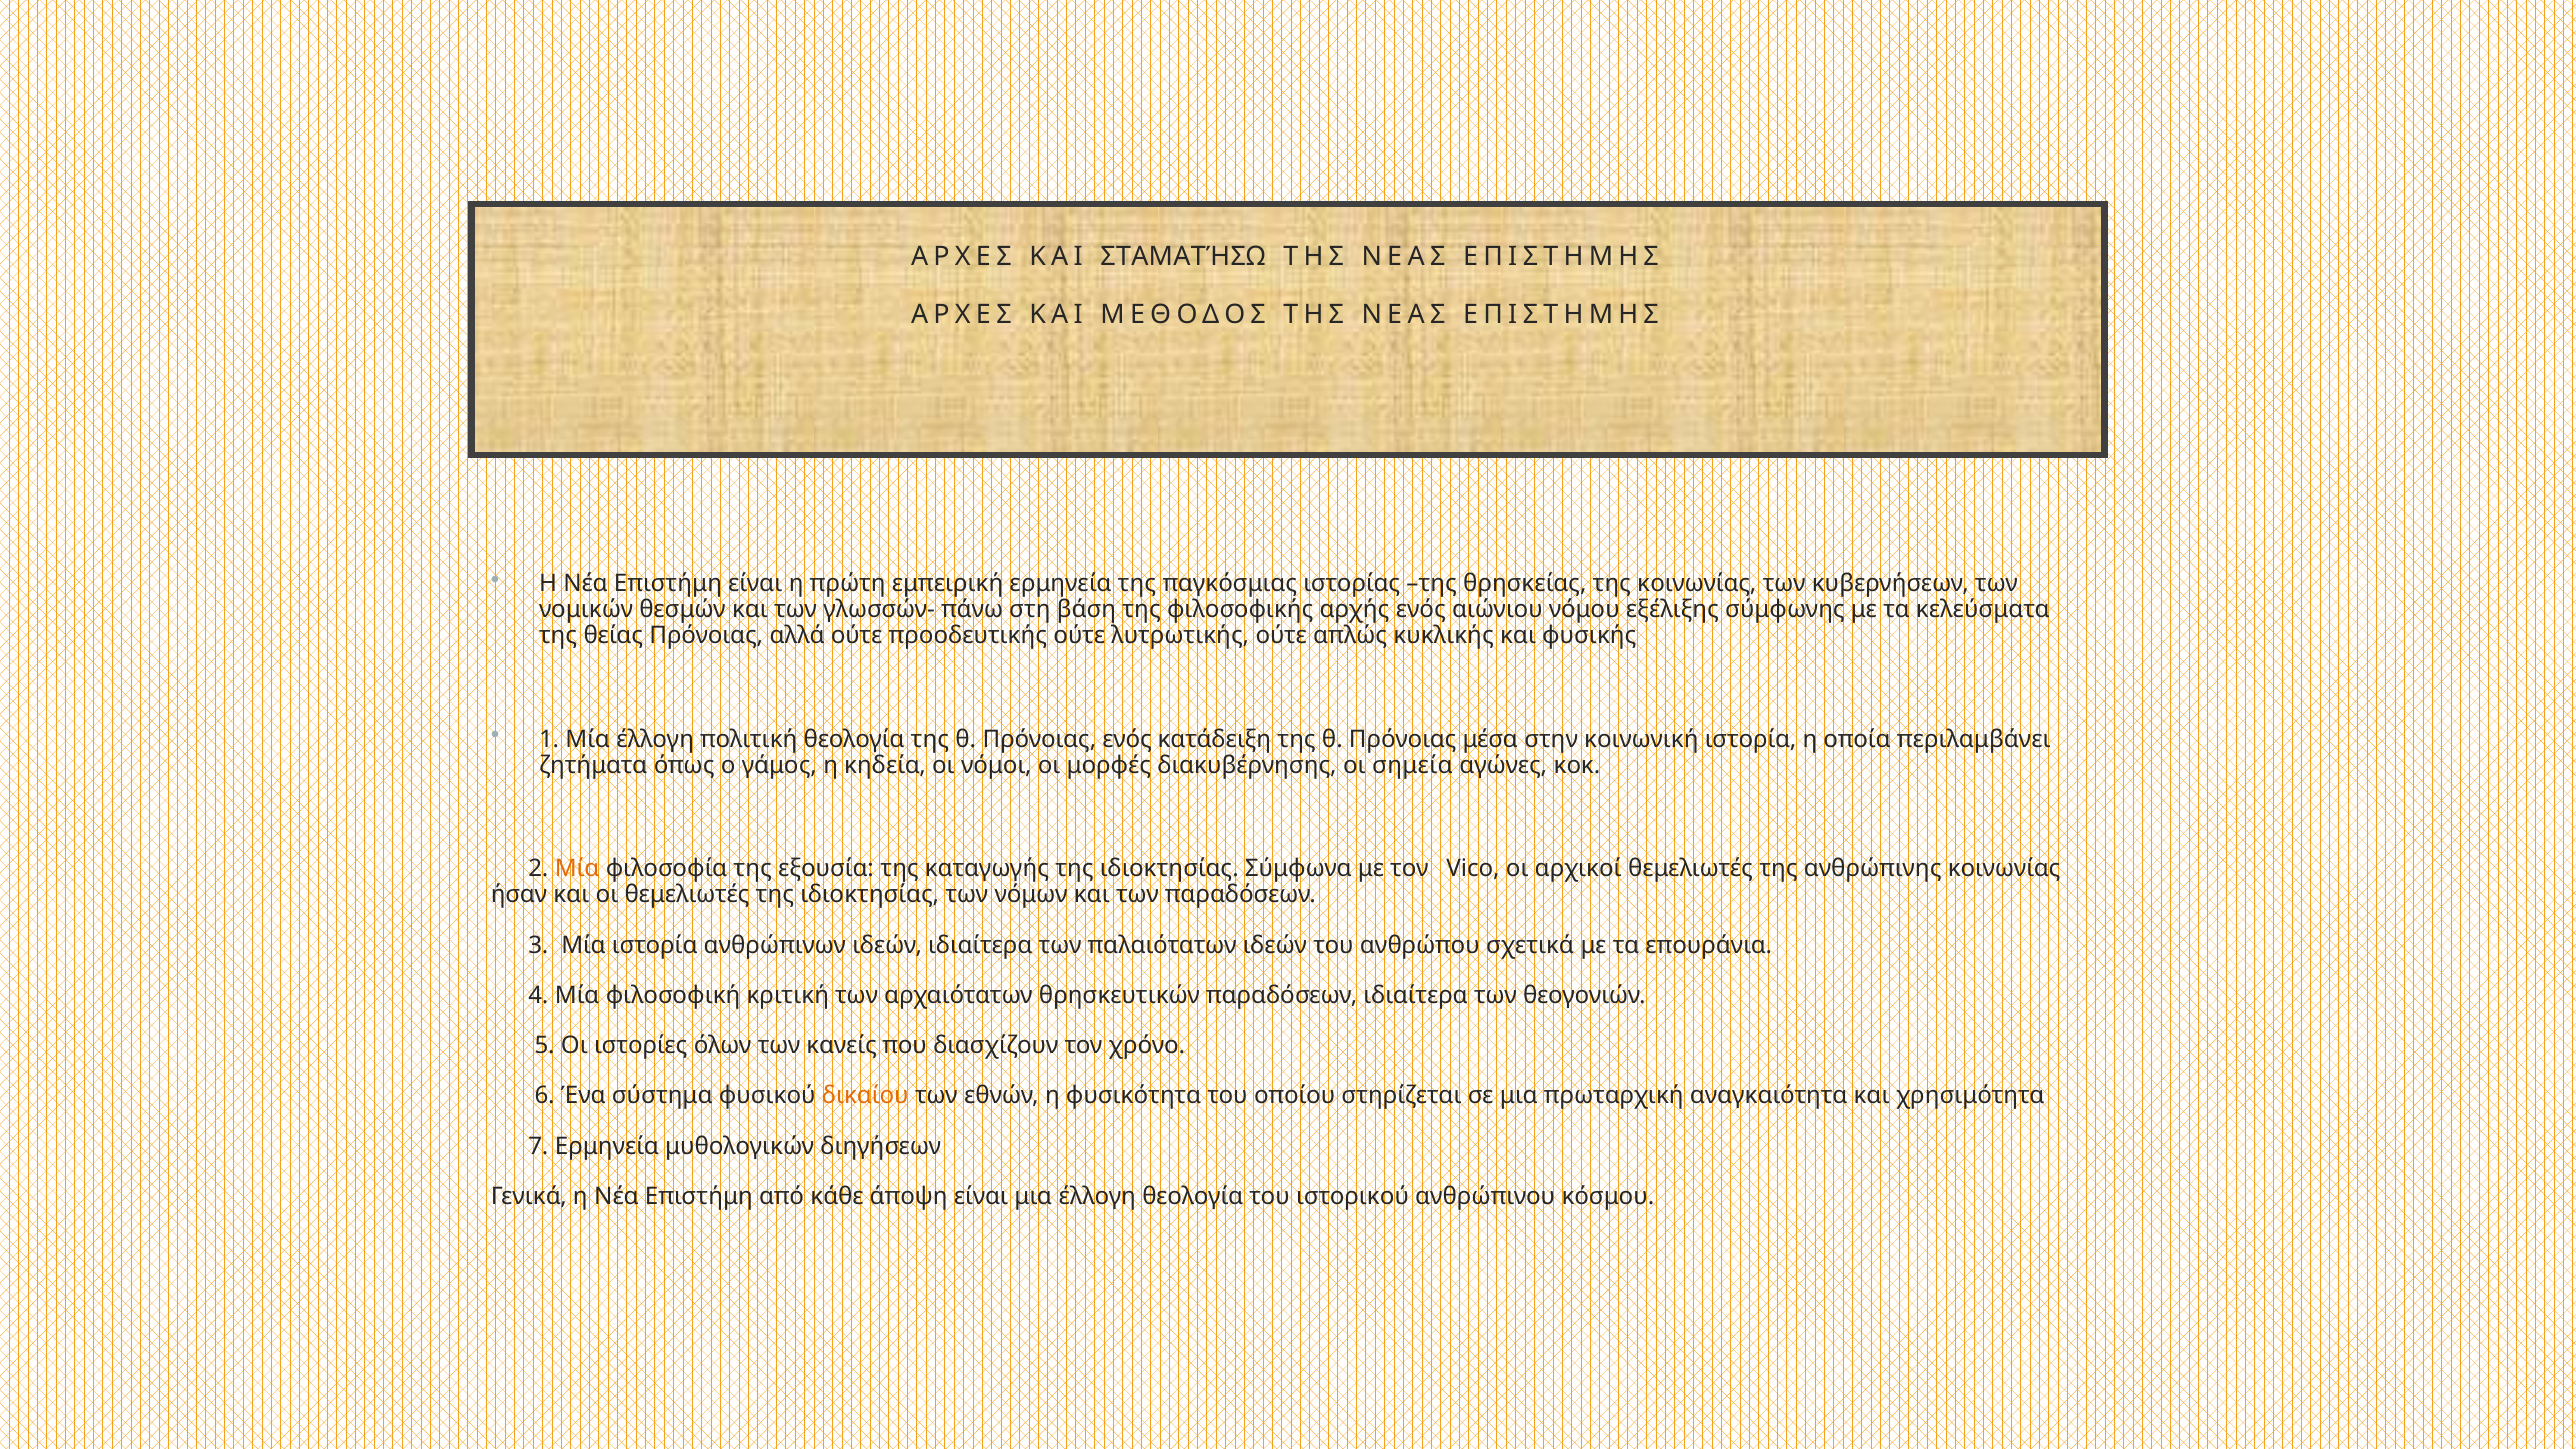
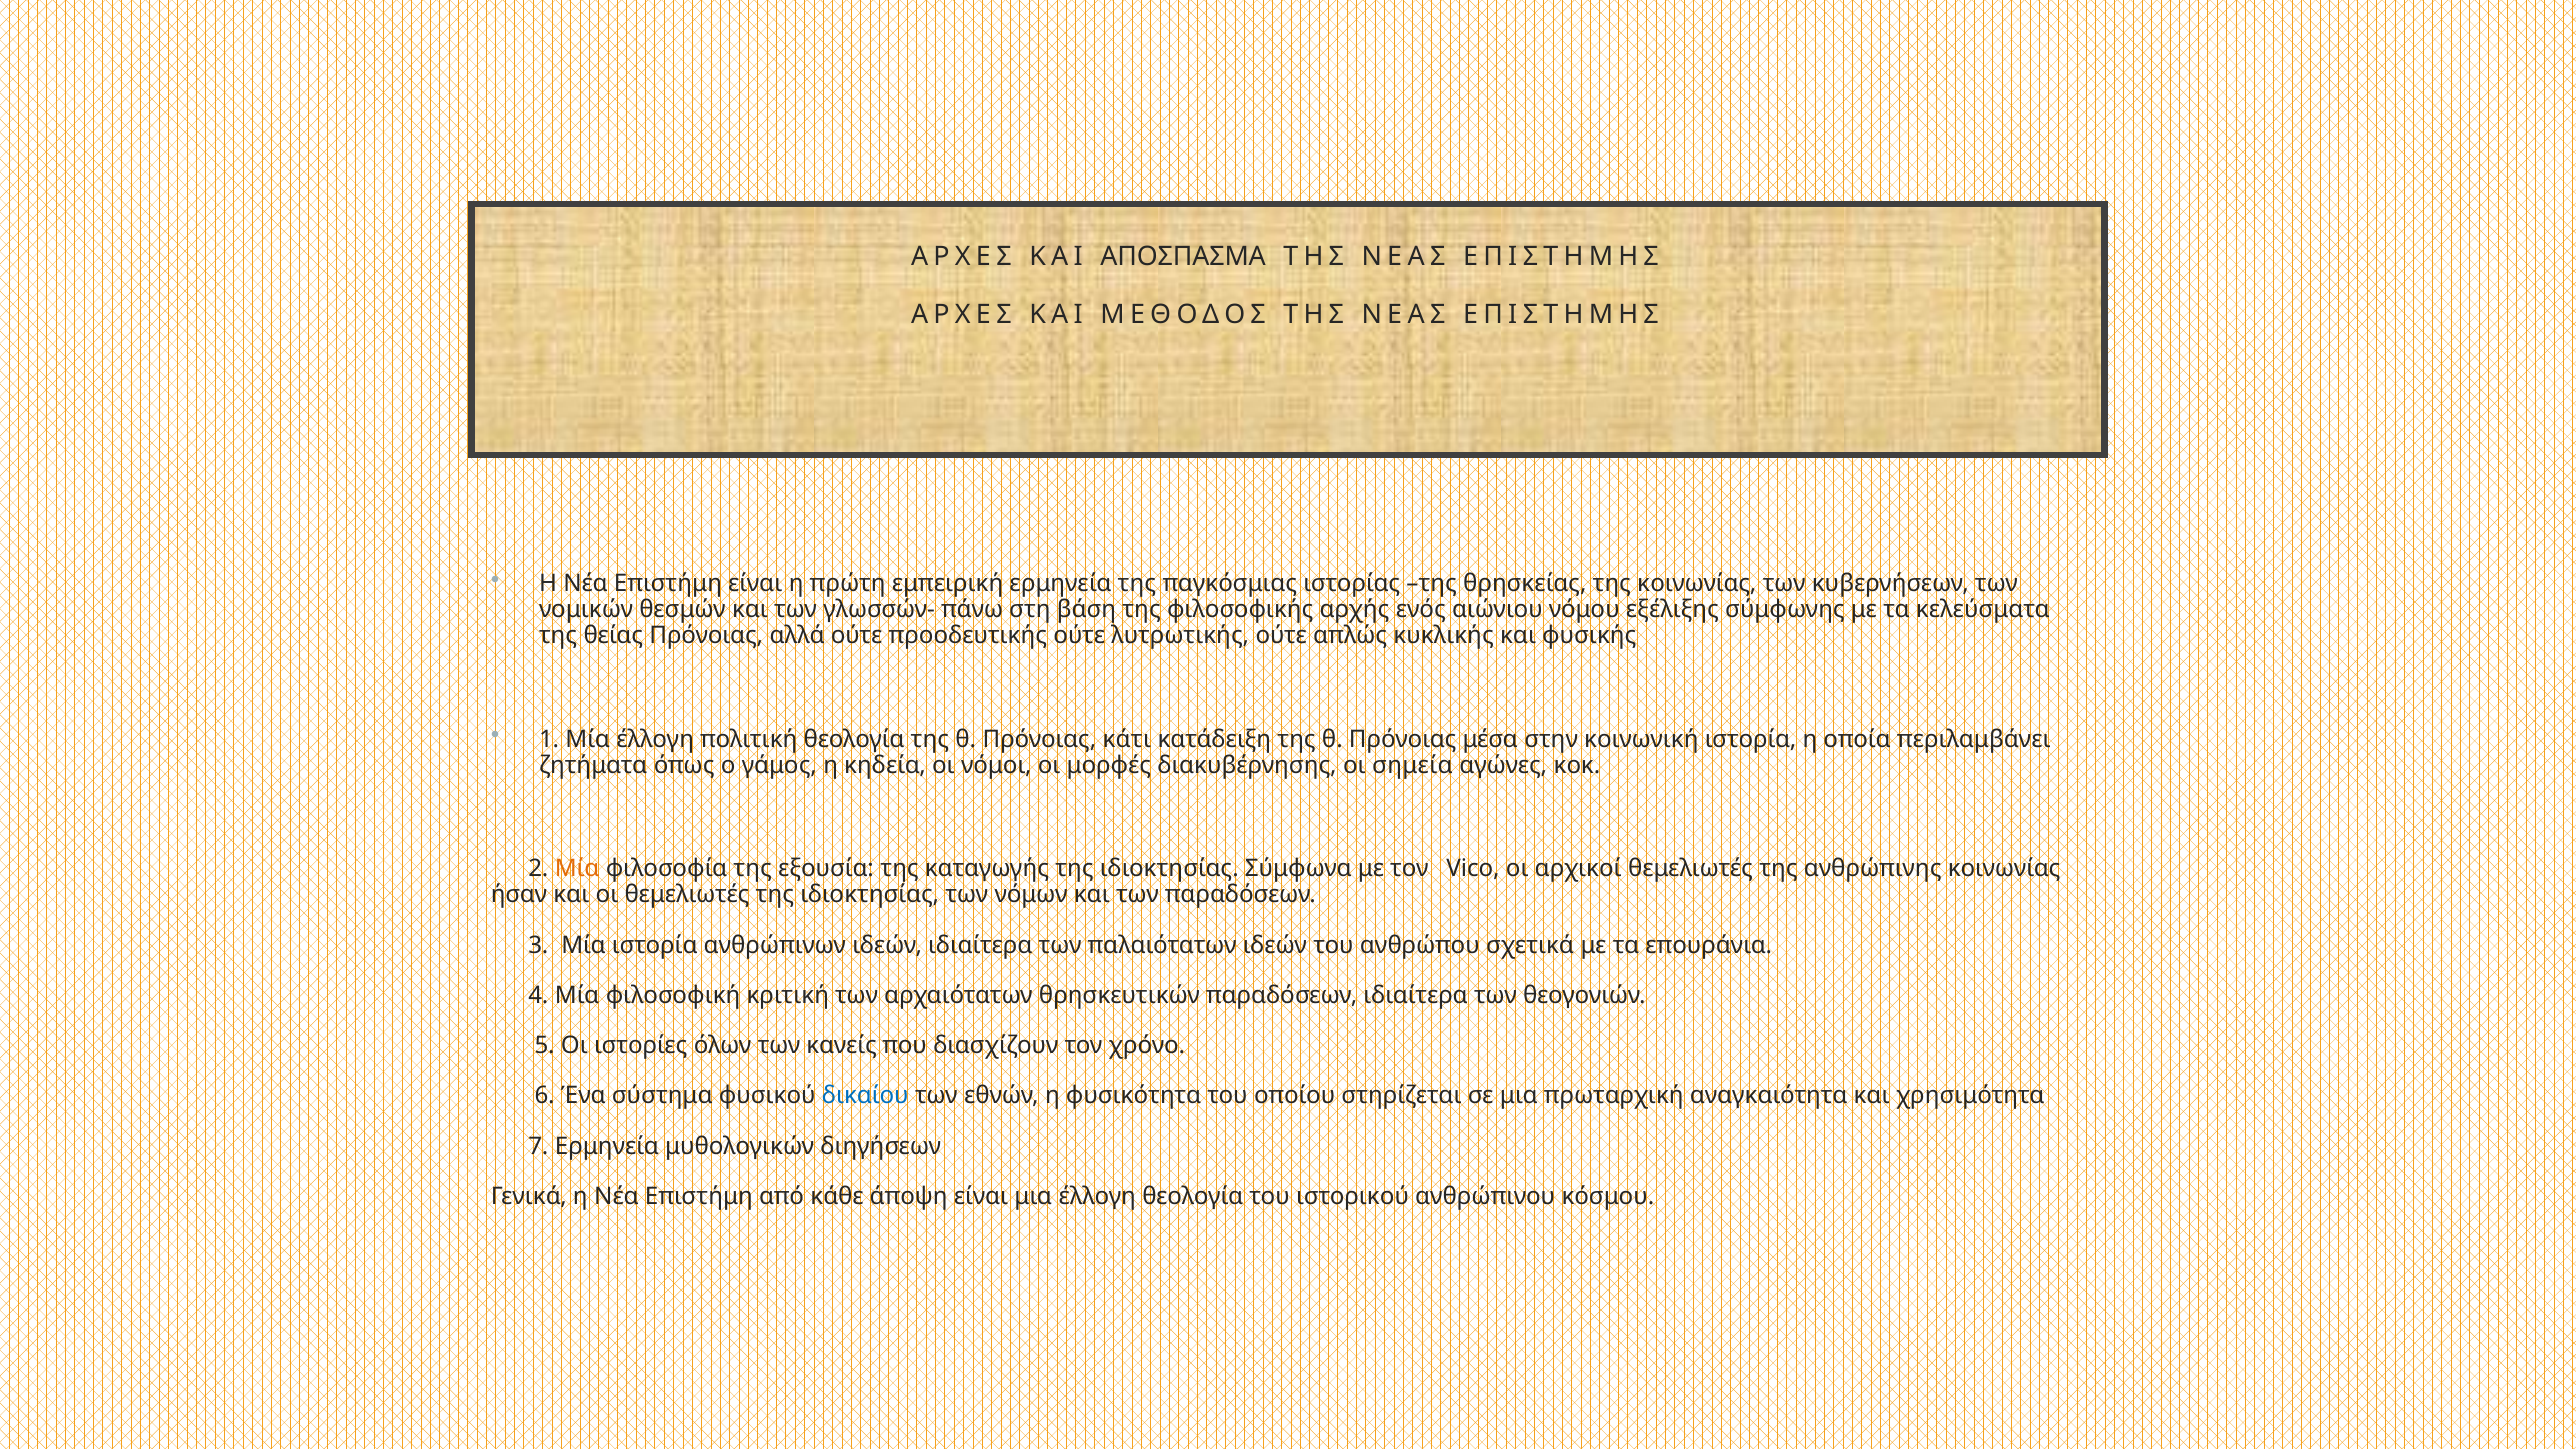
ΣΤΑΜΑΤΉΣΩ: ΣΤΑΜΑΤΉΣΩ -> ΑΠΟΣΠΑΣΜΑ (1183, 257)
Πρόνοιας ενός: ενός -> κάτι (1127, 739)
δικαίου colour: orange -> blue (865, 1096)
